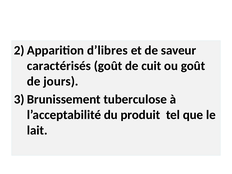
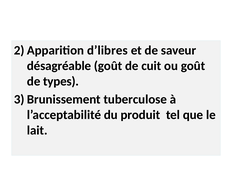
caractérisés: caractérisés -> désagréable (59, 66)
jours: jours -> types (61, 81)
